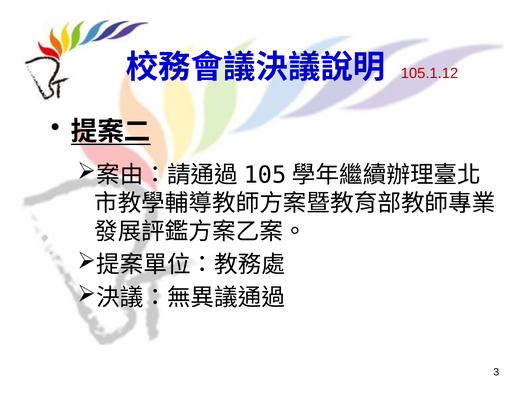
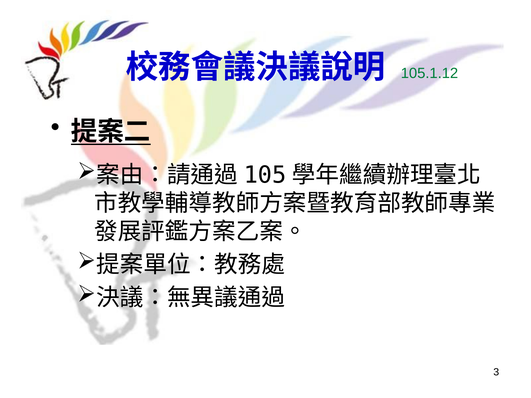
105.1.12 colour: red -> green (429, 73)
